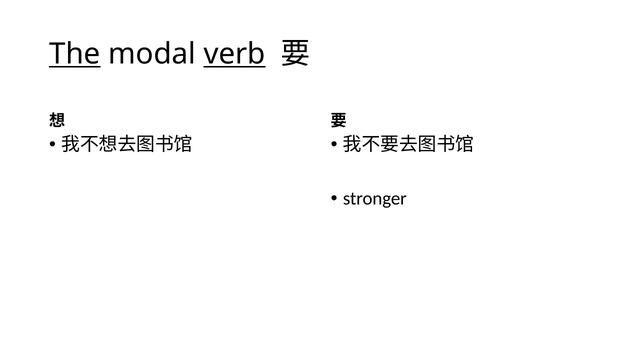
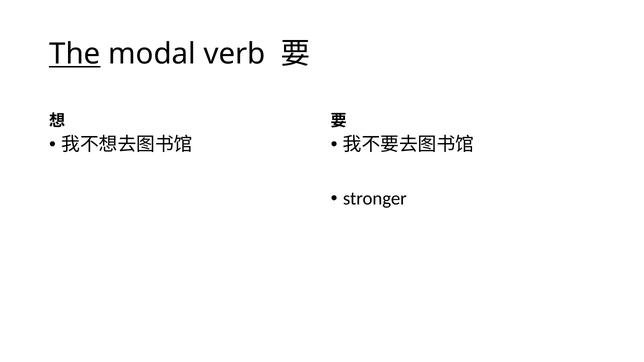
verb underline: present -> none (235, 54)
